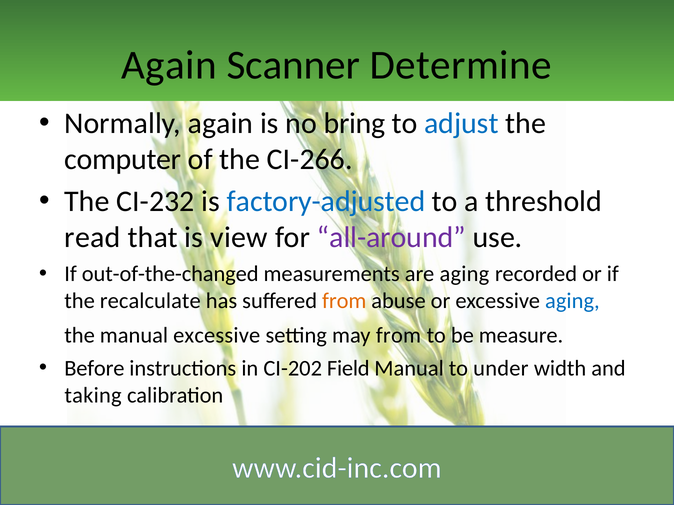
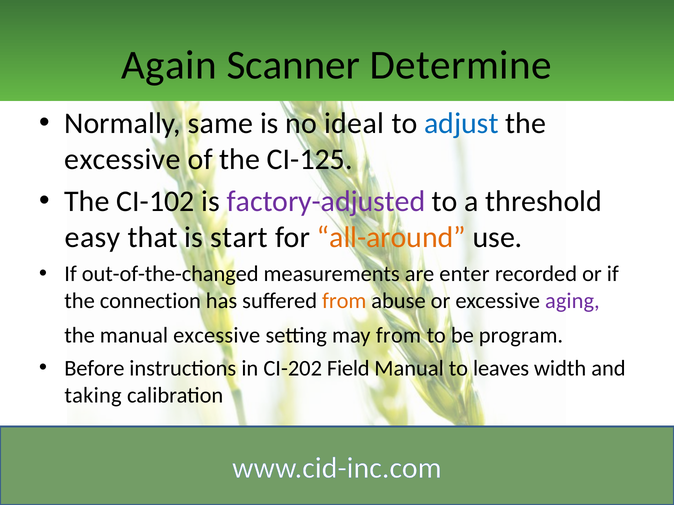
Normally again: again -> same (220, 124)
bring: bring -> ideal (354, 124)
computer: computer -> excessive (122, 159)
CI-266: CI-266 -> CI-125 (310, 159)
CI-232: CI-232 -> CI-102 (155, 201)
factory-adjusted colour: blue -> purple (326, 201)
read: read -> easy (93, 237)
view: view -> start (239, 237)
all-around colour: purple -> orange (391, 237)
are aging: aging -> enter (464, 274)
recalculate: recalculate -> connection (150, 301)
aging colour: blue -> purple (572, 301)
measure: measure -> program (521, 336)
under: under -> leaves (501, 369)
